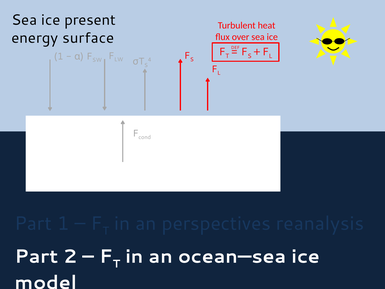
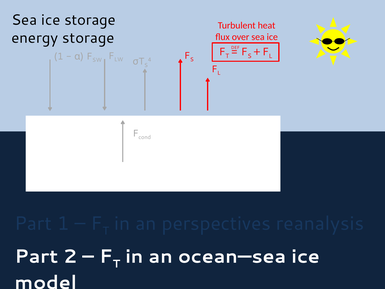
ice present: present -> storage (90, 20)
energy surface: surface -> storage (88, 38)
